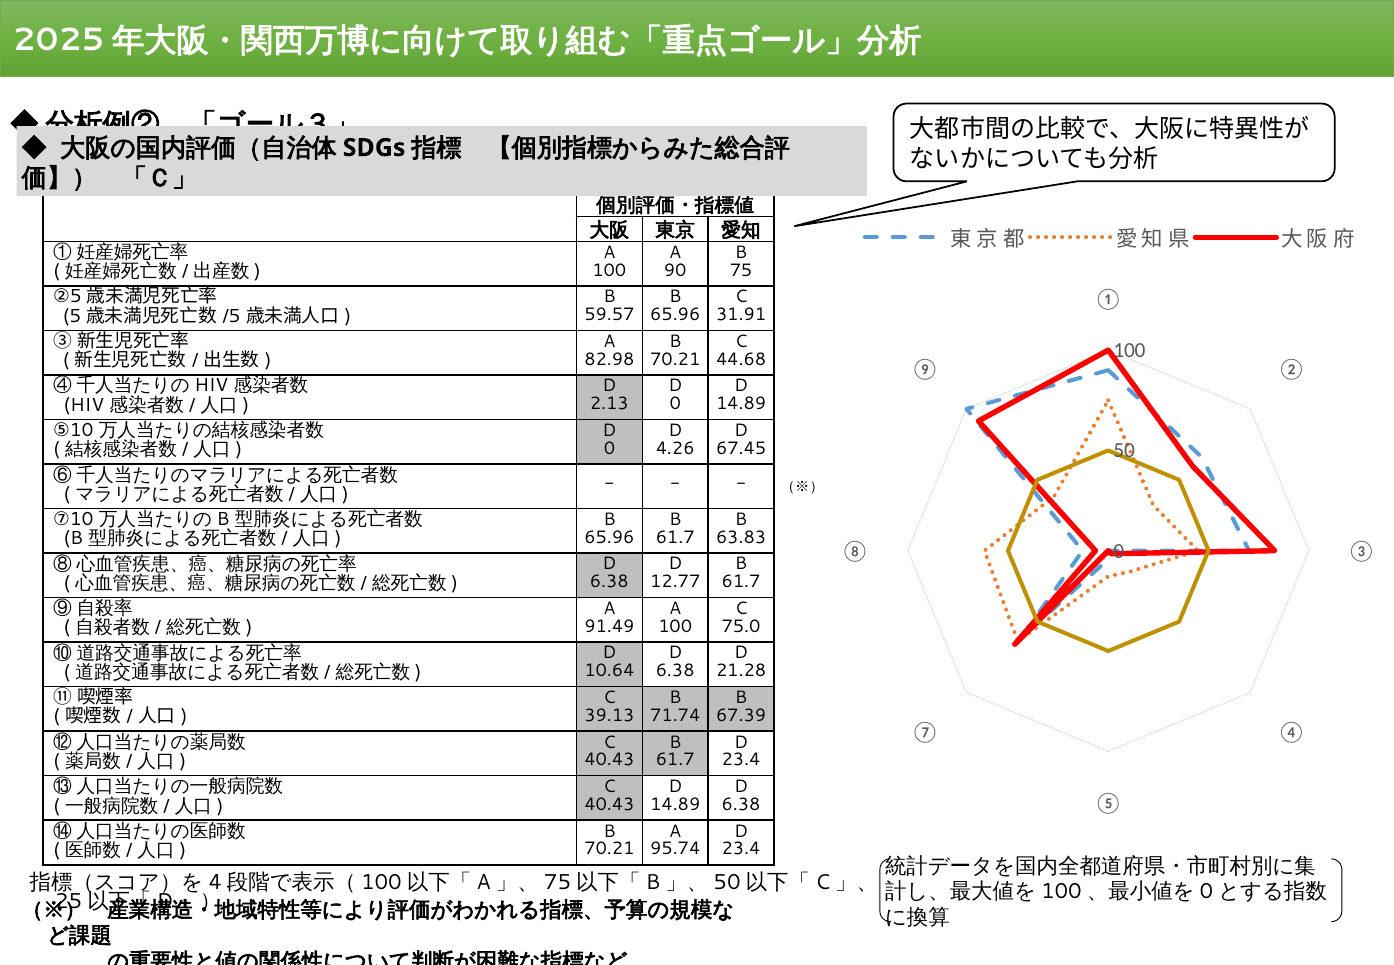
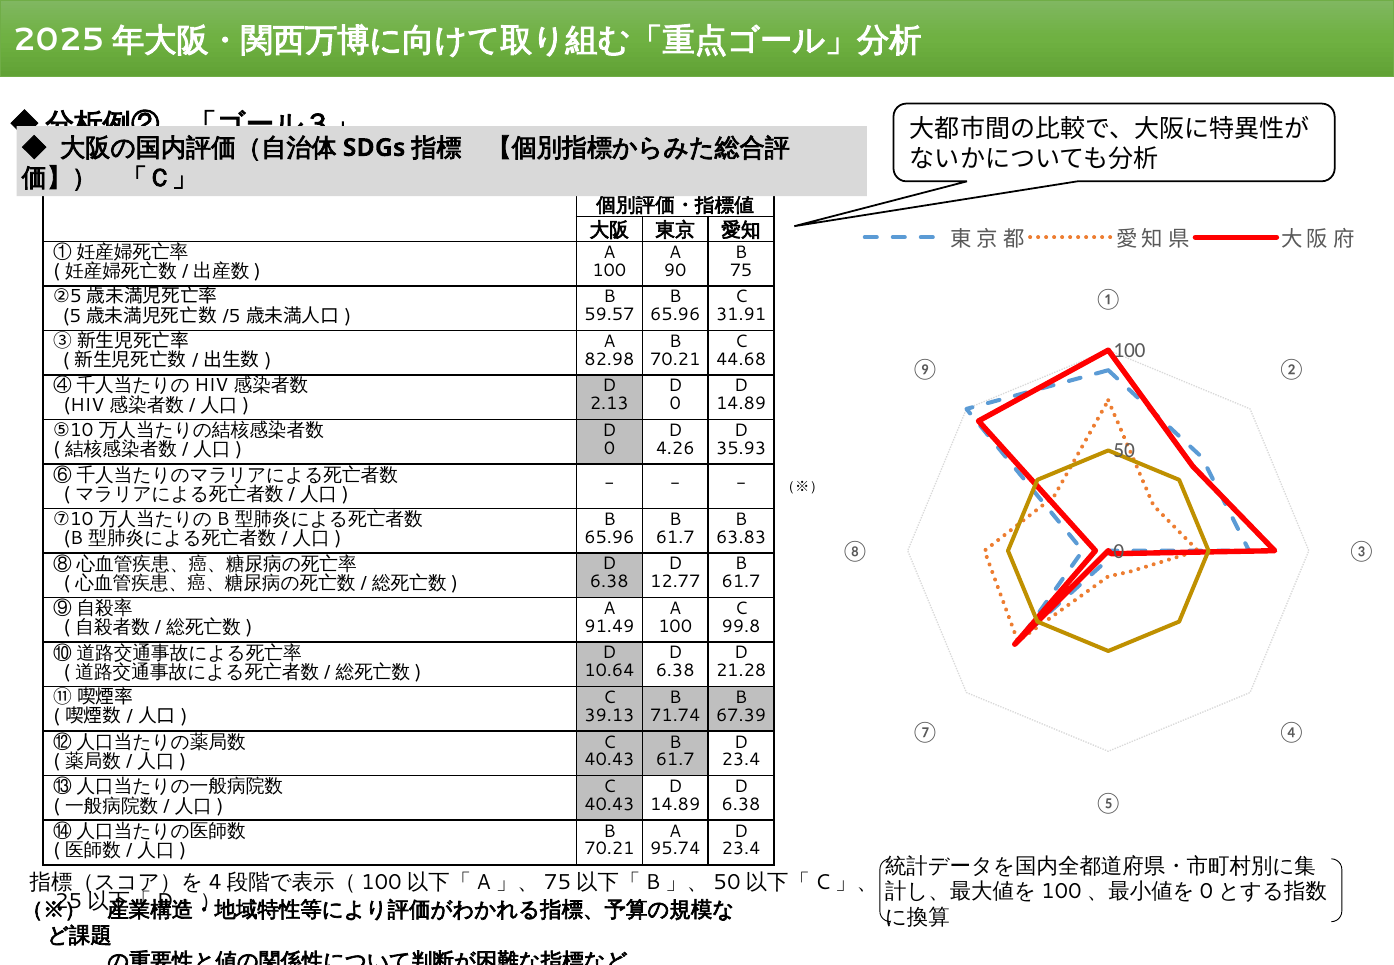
67.45: 67.45 -> 35.93 (741, 448)
75.0: 75.0 -> 99.8 (741, 626)
